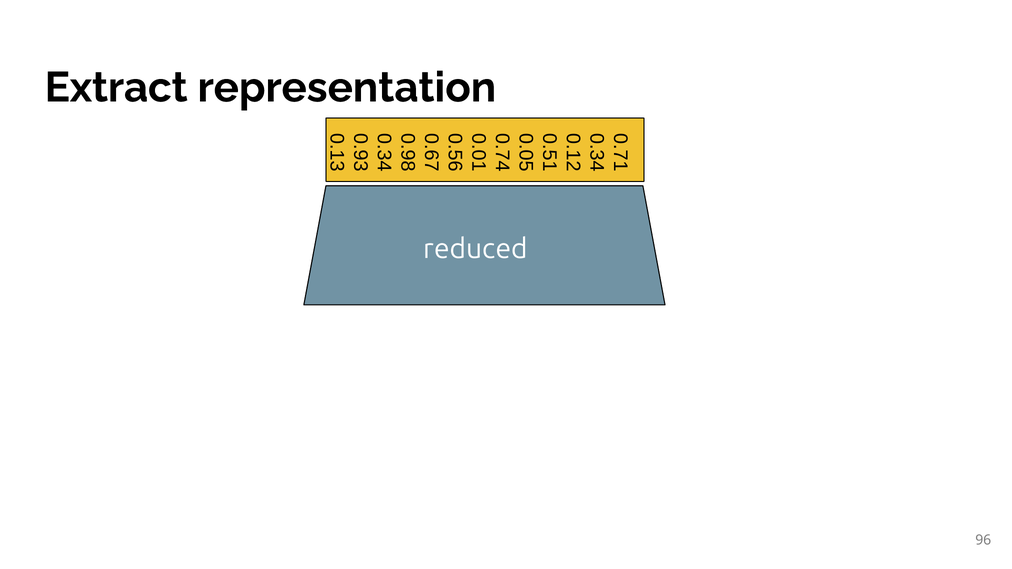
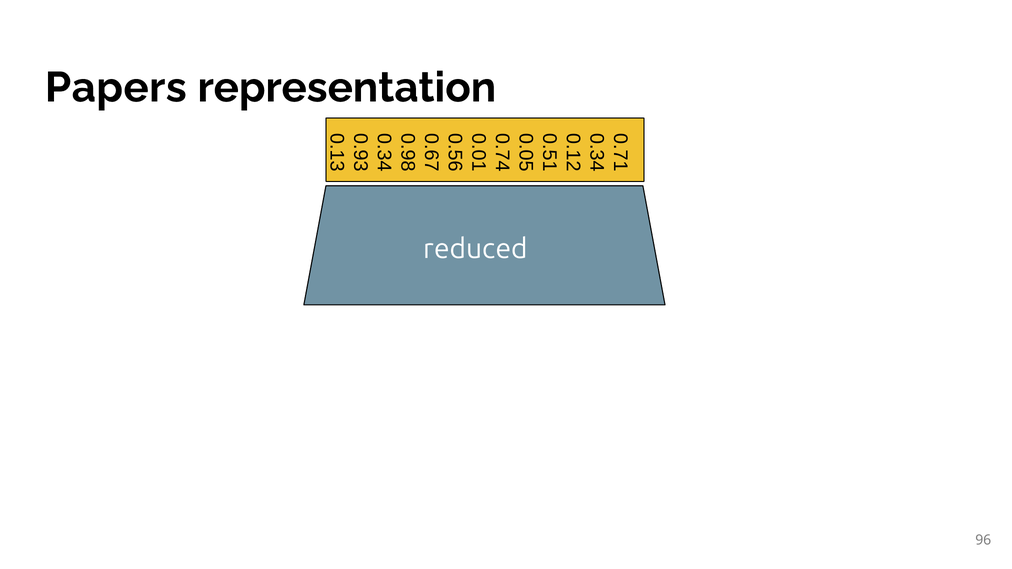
Extract: Extract -> Papers (116, 88)
